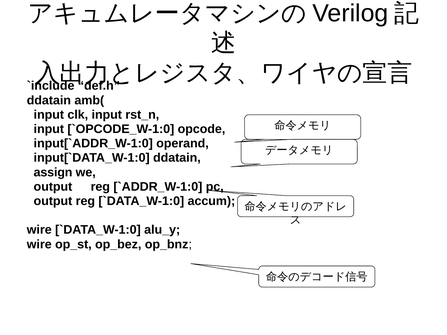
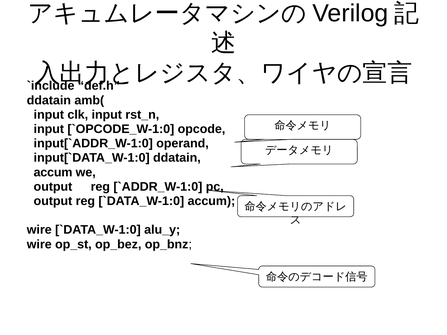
assign: assign -> accum (53, 172)
